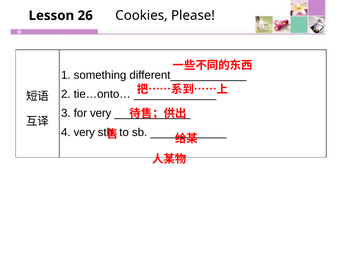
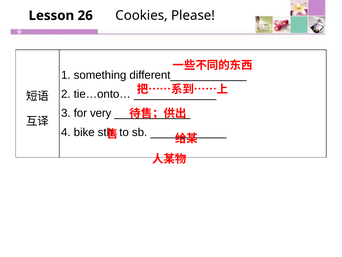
4 very: very -> bike (84, 132)
